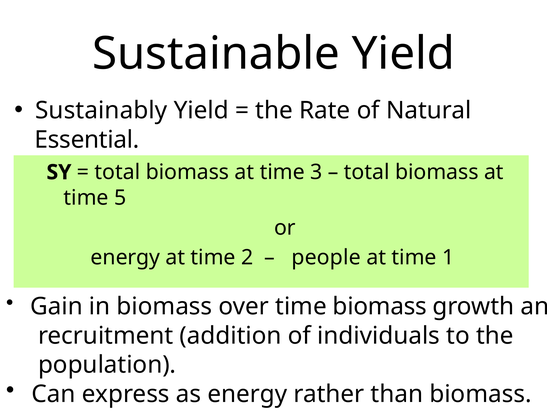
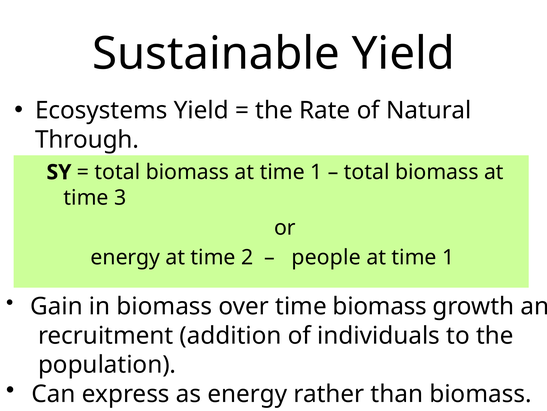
Sustainably: Sustainably -> Ecosystems (101, 110)
Essential: Essential -> Through (87, 139)
biomass at time 3: 3 -> 1 (316, 172)
5: 5 -> 3 (120, 198)
